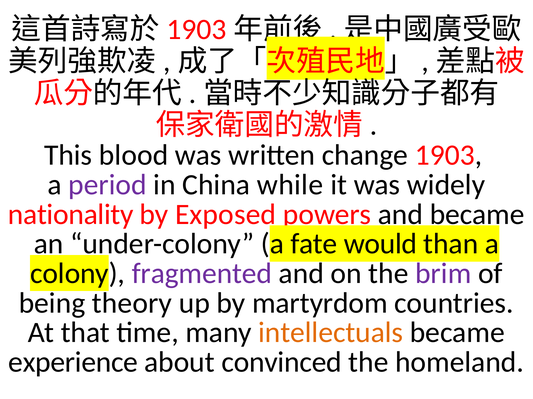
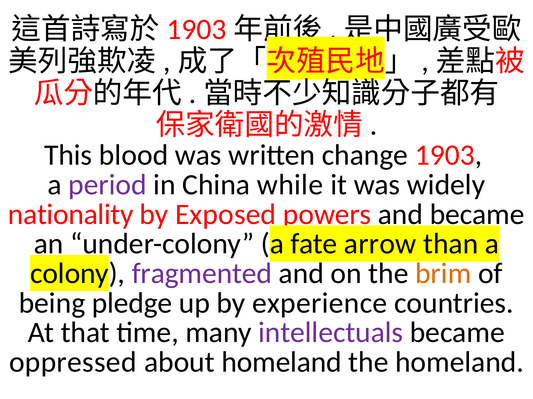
would: would -> arrow (380, 244)
brim colour: purple -> orange (443, 274)
theory: theory -> pledge (132, 304)
martyrdom: martyrdom -> experience (320, 304)
intellectuals colour: orange -> purple (331, 333)
experience: experience -> oppressed (73, 363)
about convinced: convinced -> homeland (282, 363)
